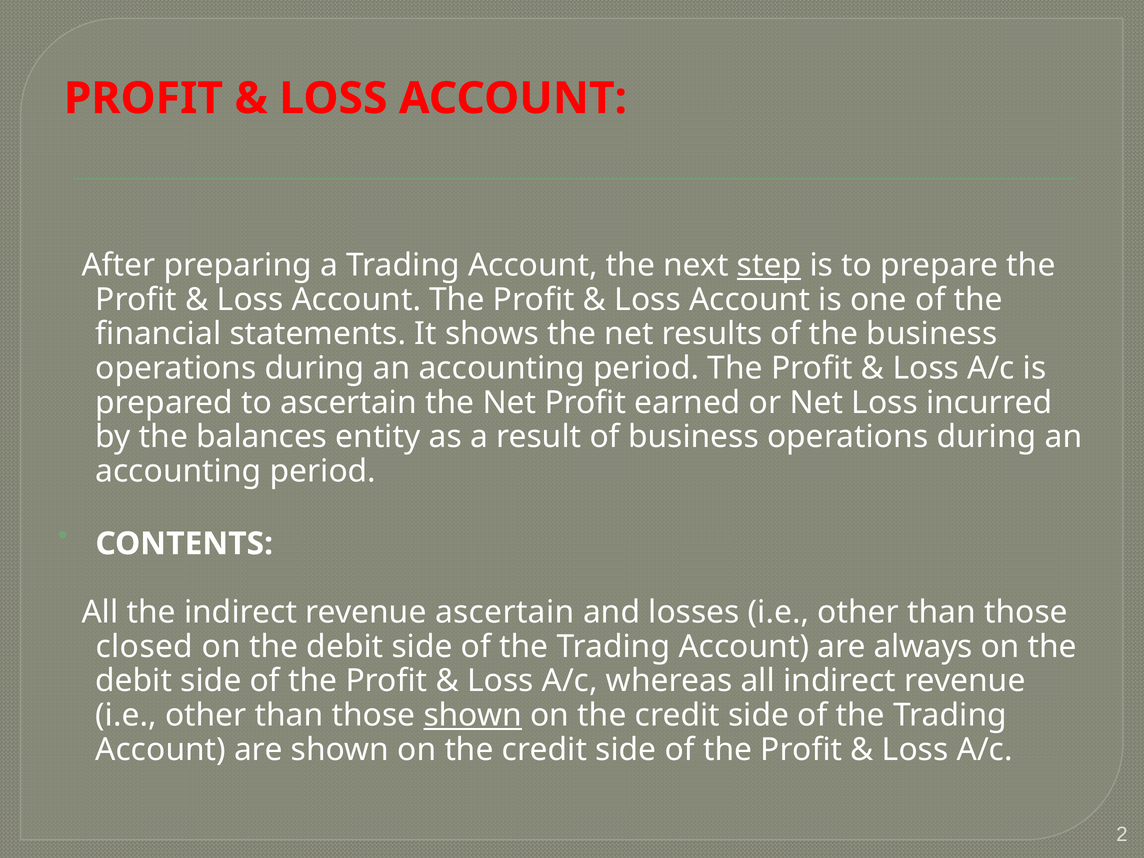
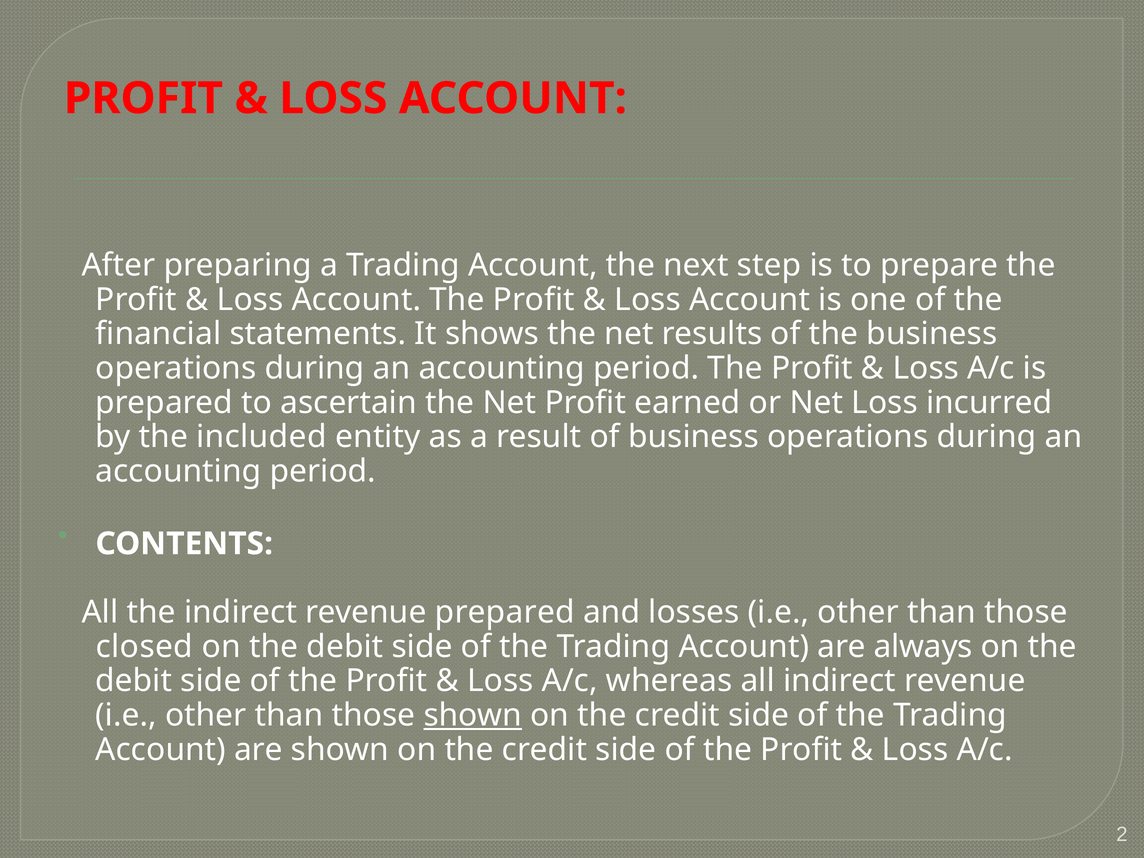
step underline: present -> none (769, 265)
balances: balances -> included (262, 437)
revenue ascertain: ascertain -> prepared (505, 612)
